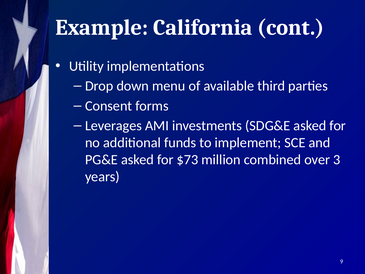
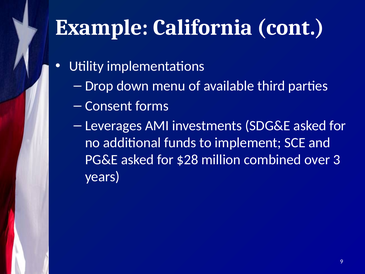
$73: $73 -> $28 (187, 160)
